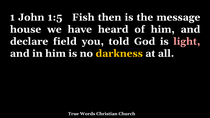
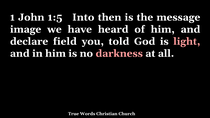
Fish: Fish -> Into (83, 17)
house: house -> image (26, 29)
darkness colour: yellow -> pink (119, 54)
